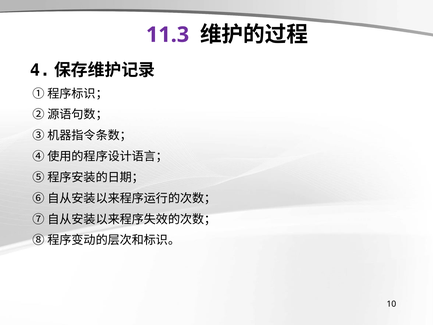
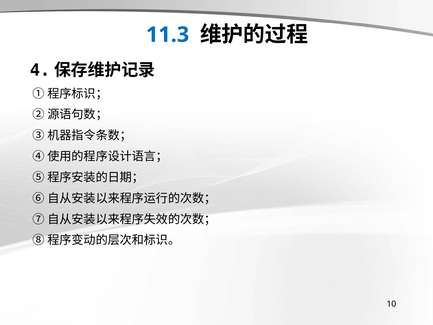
11.3 colour: purple -> blue (168, 35)
